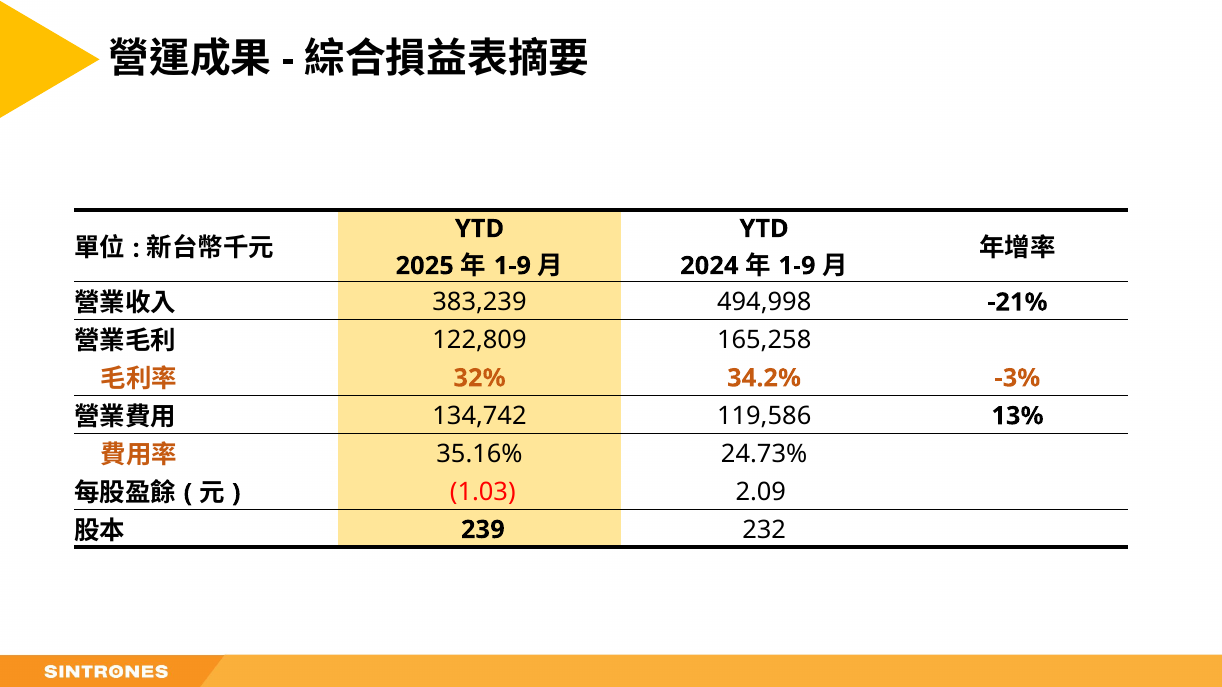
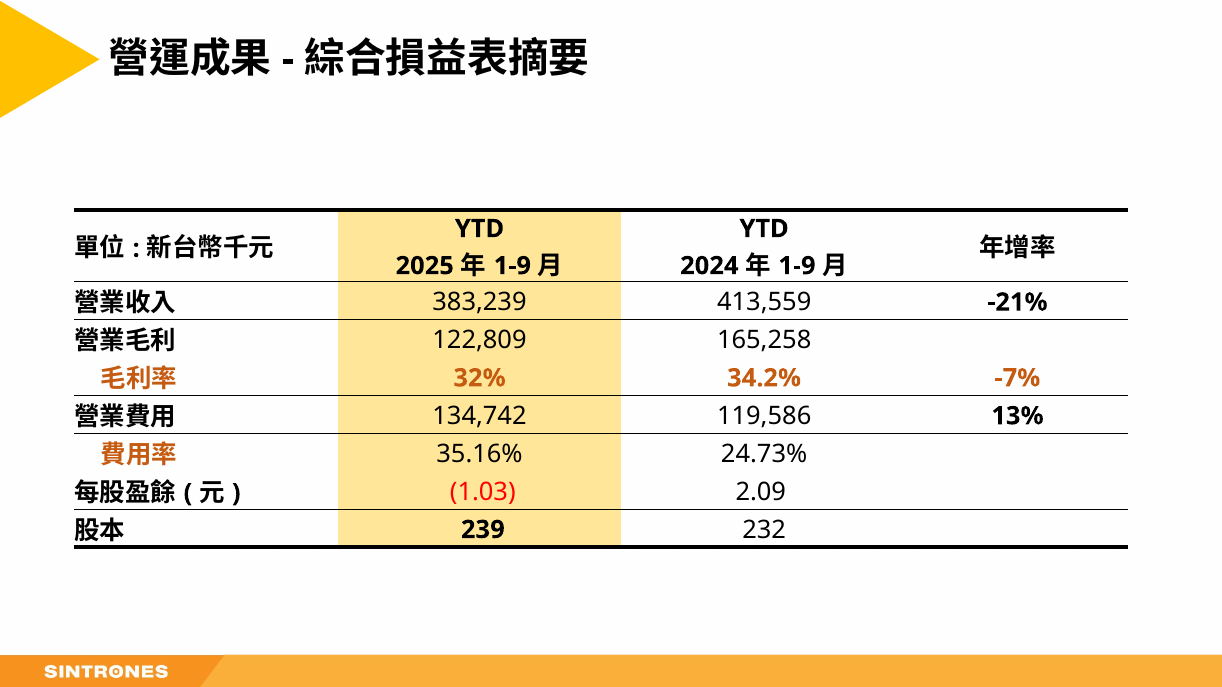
494,998: 494,998 -> 413,559 (764, 302)
-3%: -3% -> -7% (1017, 378)
